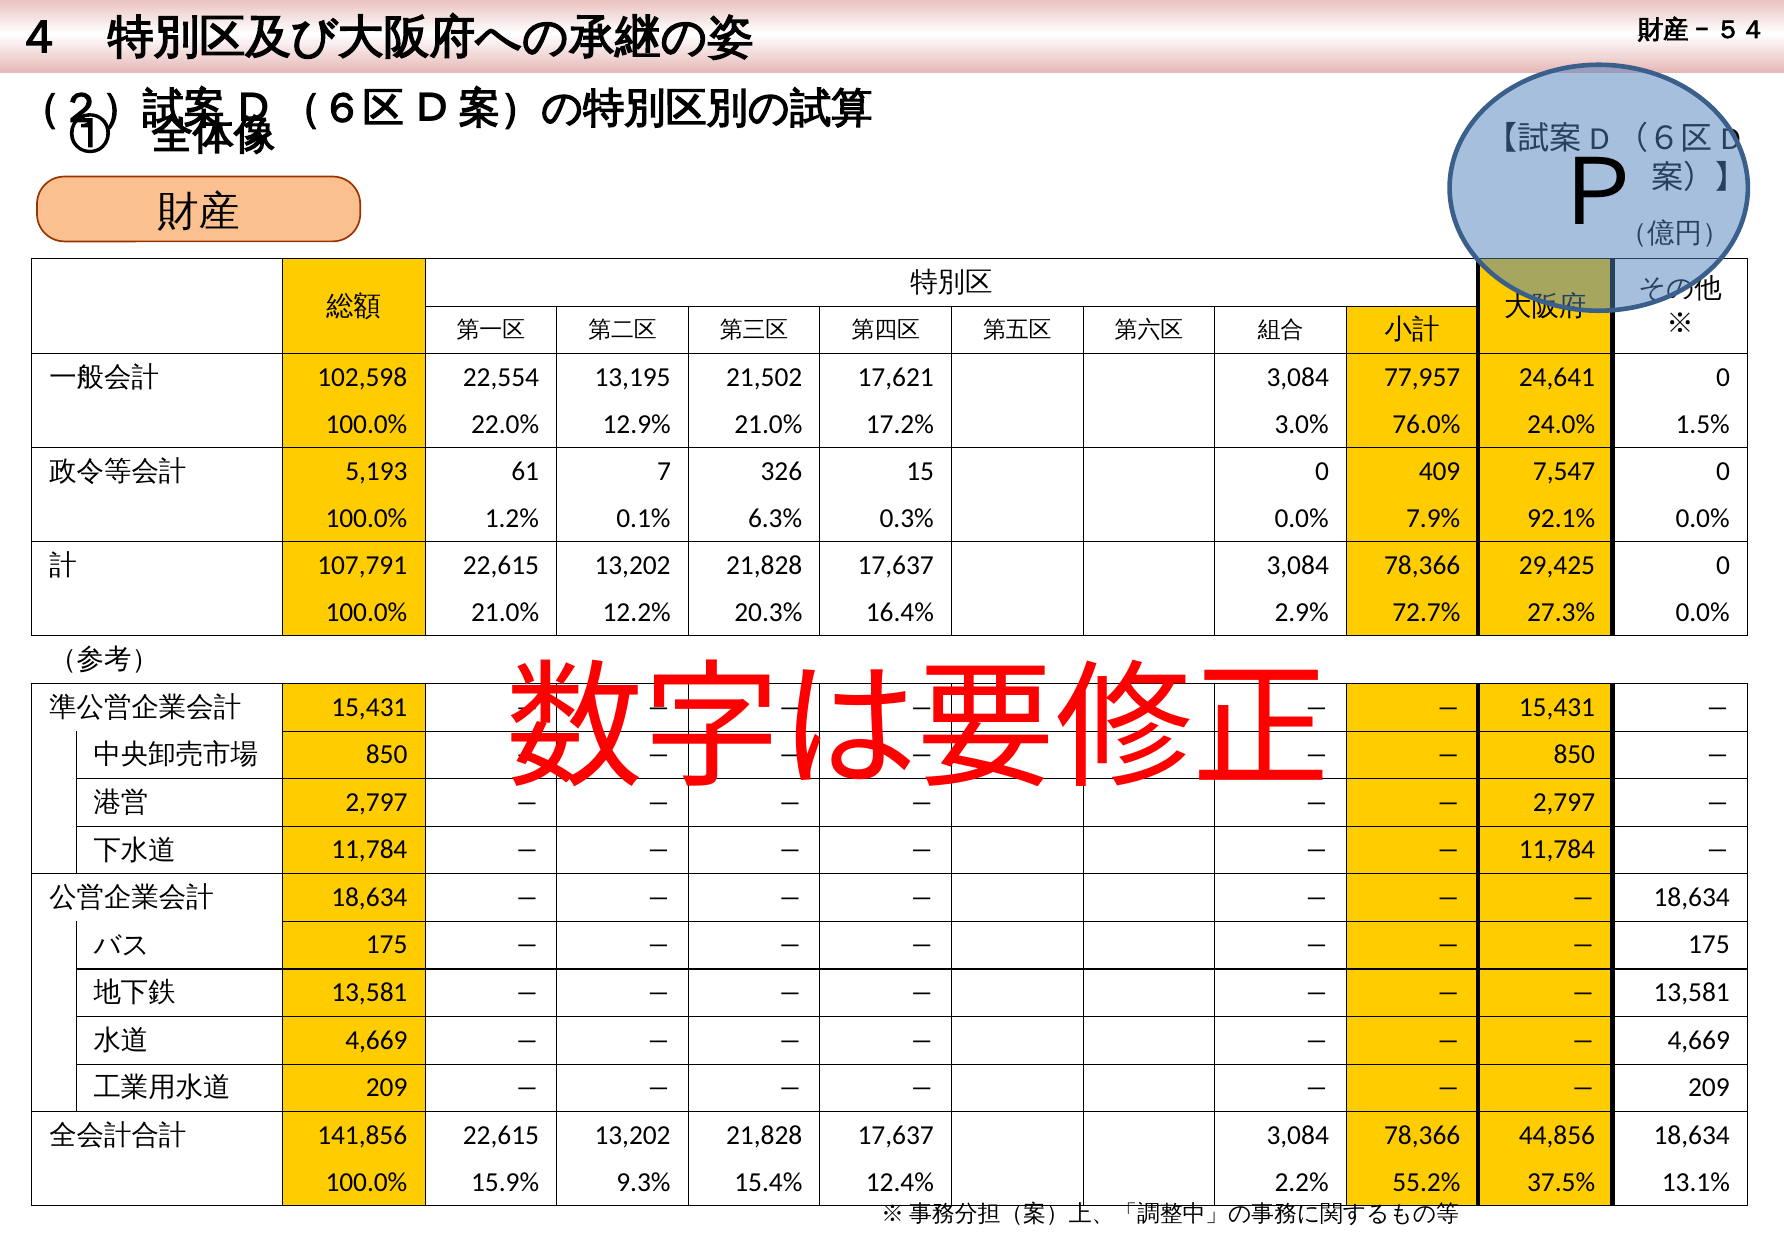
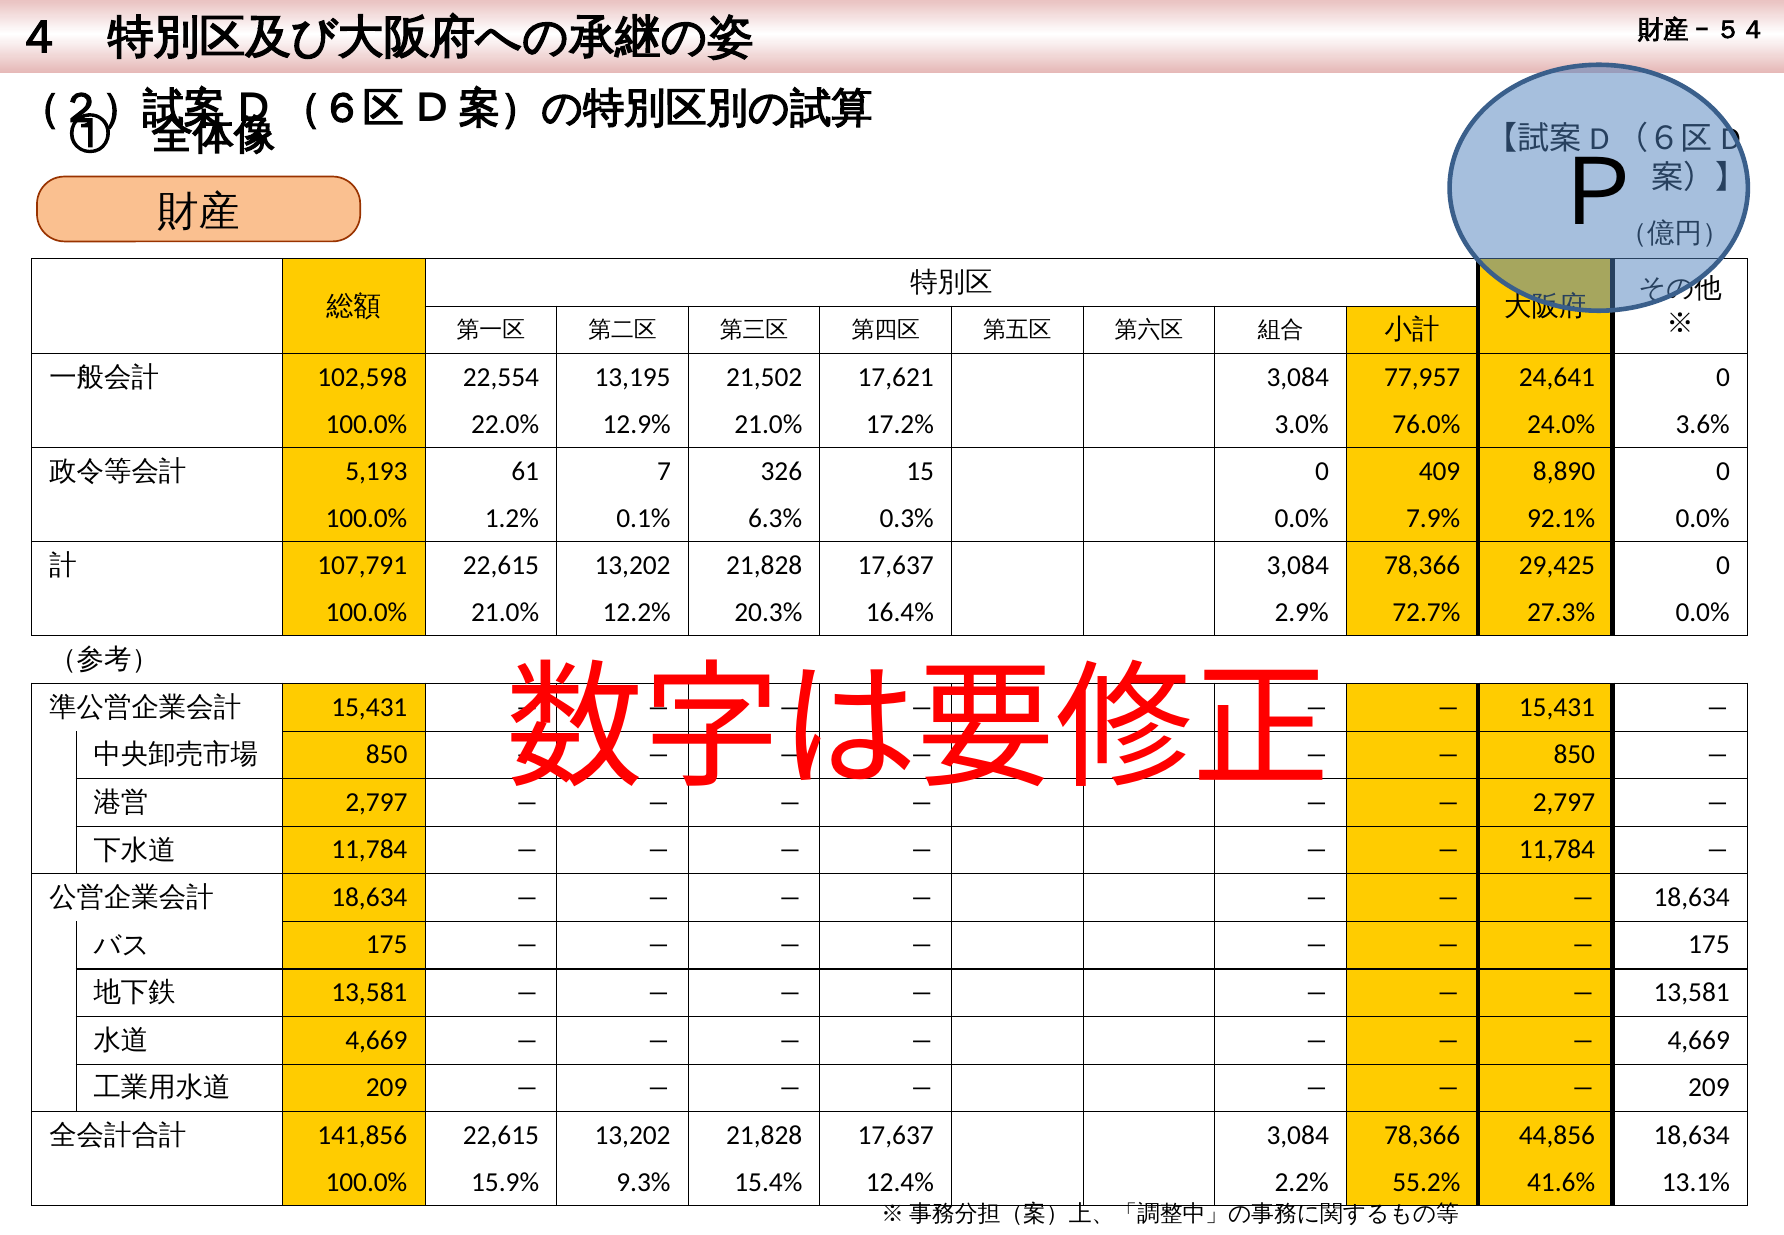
1.5%: 1.5% -> 3.6% (1703, 425)
7,547: 7,547 -> 8,890 (1564, 471)
37.5%: 37.5% -> 41.6% (1561, 1183)
